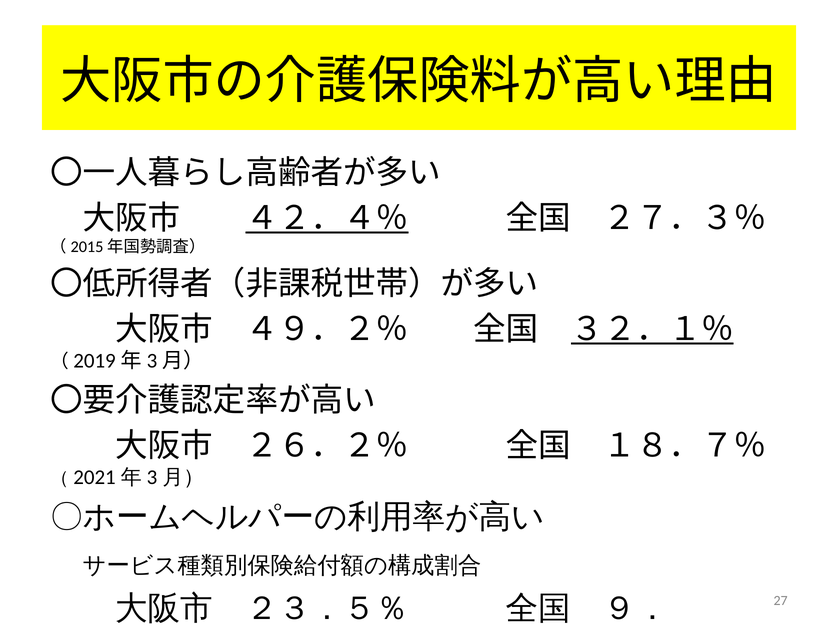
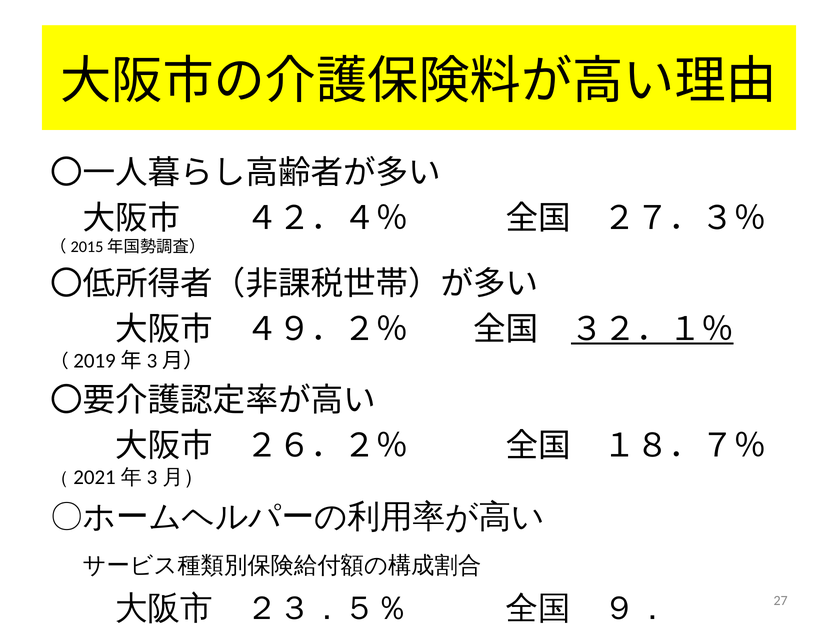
４２．４％ underline: present -> none (327, 218)
